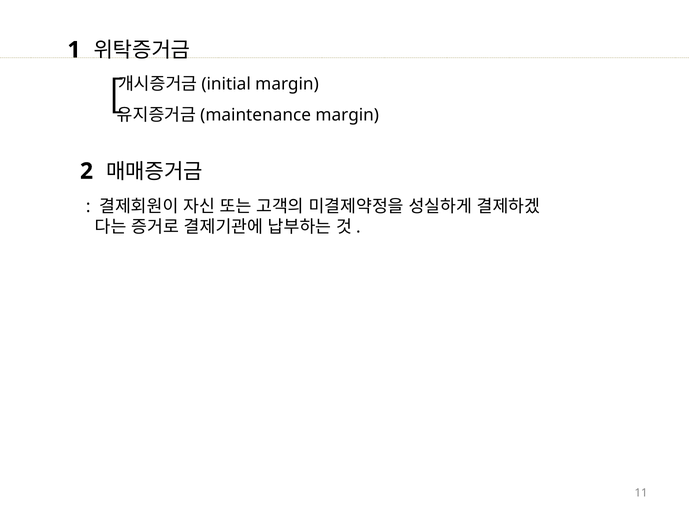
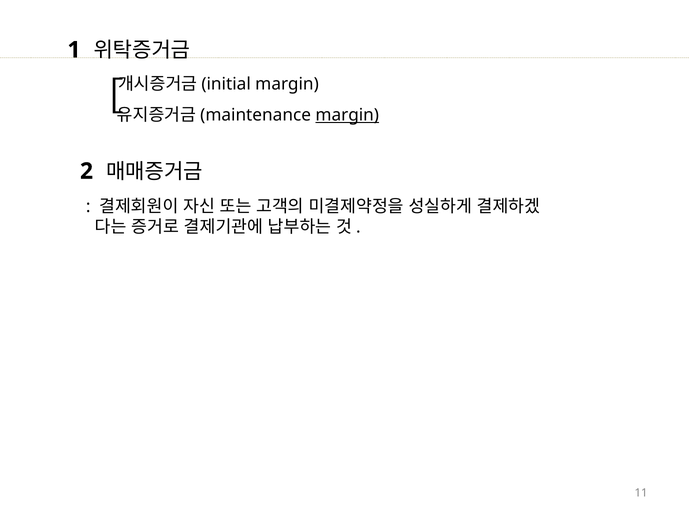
margin underline: none -> present (347, 115)
